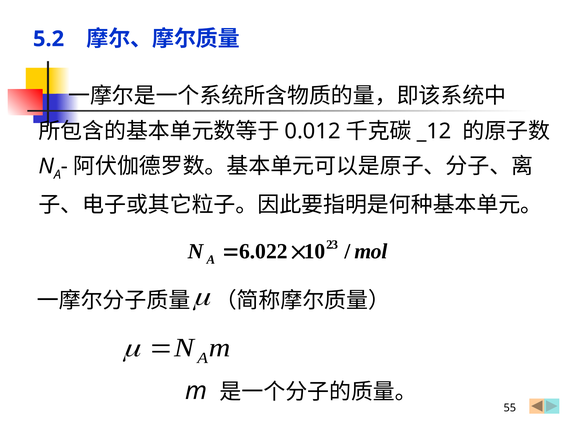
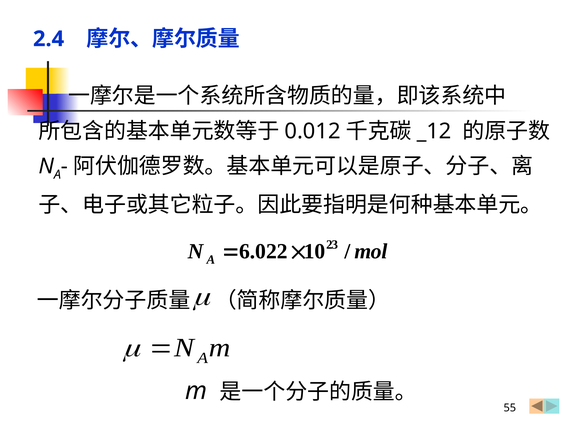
5.2: 5.2 -> 2.4 (49, 39)
